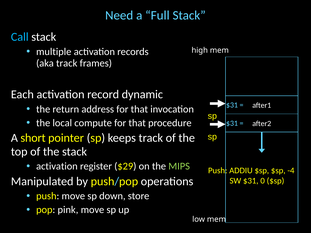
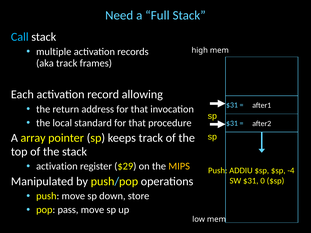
dynamic: dynamic -> allowing (142, 94)
compute: compute -> standard (93, 123)
short: short -> array (33, 138)
MIPS colour: light green -> yellow (179, 166)
pink: pink -> pass (68, 210)
